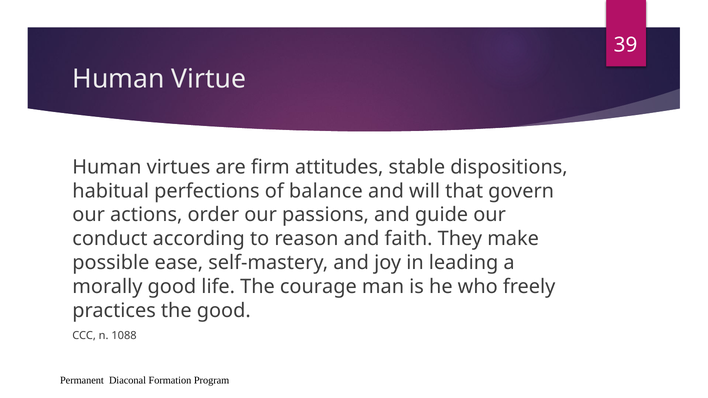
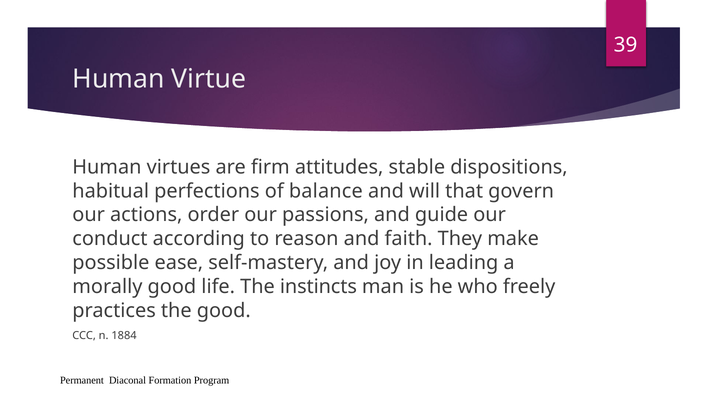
courage: courage -> instincts (318, 287)
1088: 1088 -> 1884 (124, 336)
